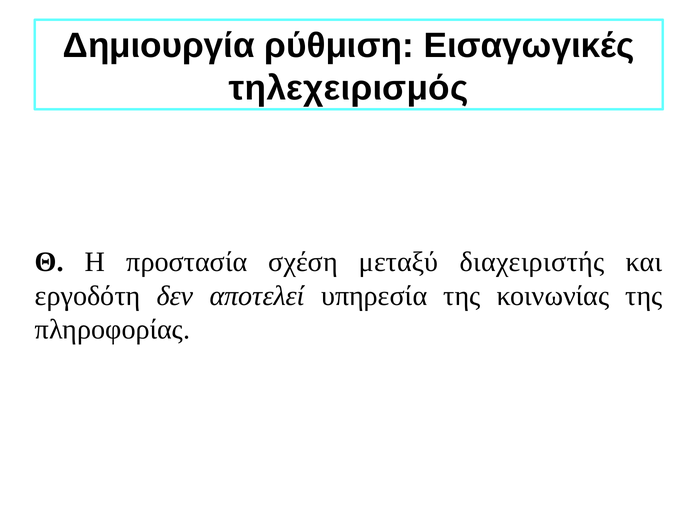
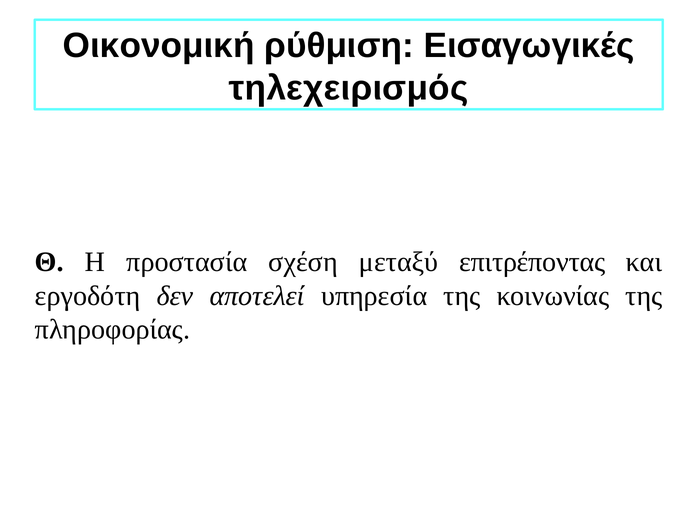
Δημιουργία: Δημιουργία -> Οικονομική (159, 46)
διαχειριστής: διαχειριστής -> επιτρέποντας (532, 262)
